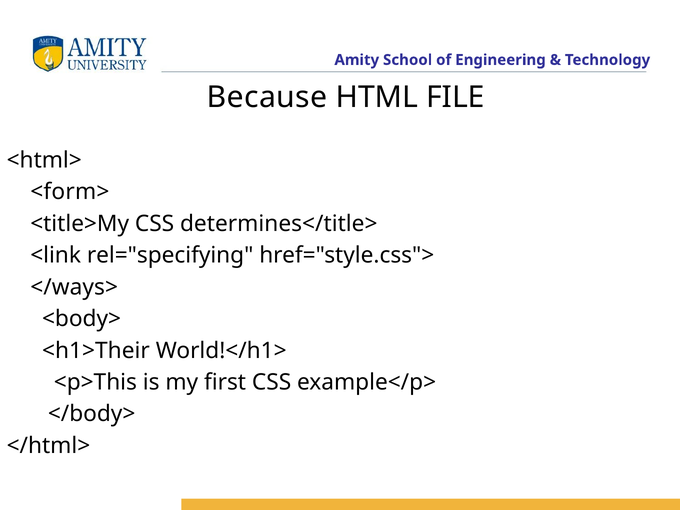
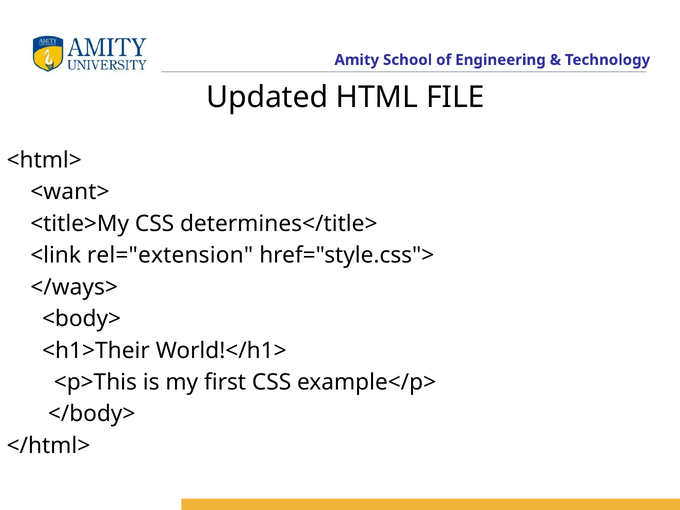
Because: Because -> Updated (267, 97)
<form>: <form> -> <want> (70, 192)
rel="specifying: rel="specifying -> rel="extension (170, 255)
